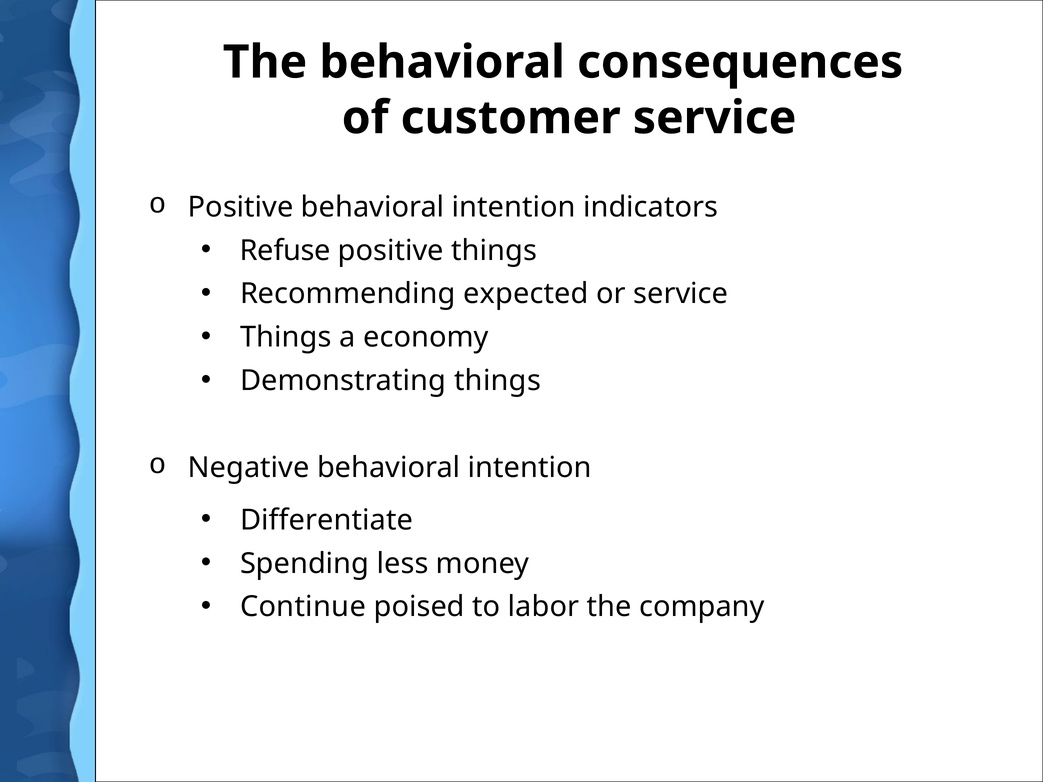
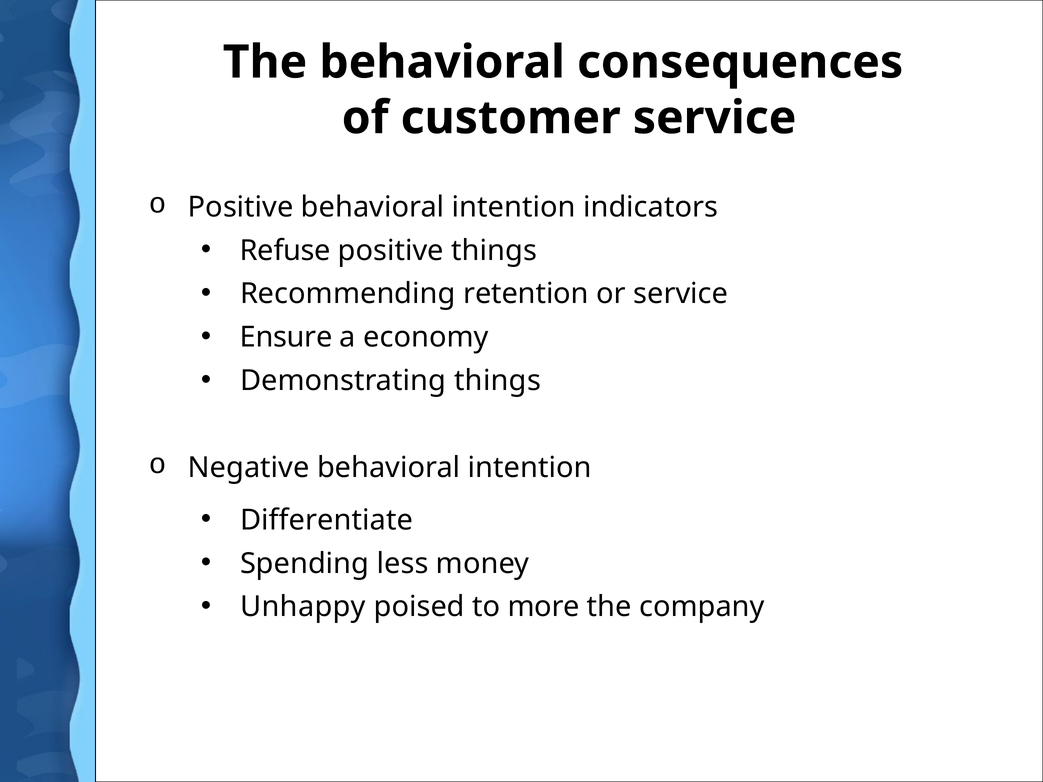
expected: expected -> retention (526, 294)
Things: Things -> Ensure (286, 337)
Continue: Continue -> Unhappy (303, 607)
labor: labor -> more (544, 607)
